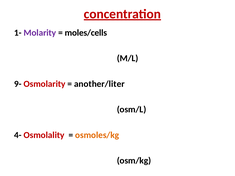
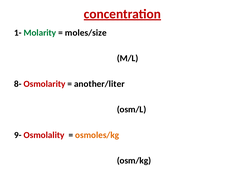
Molarity colour: purple -> green (40, 33)
moles/cells: moles/cells -> moles/size (86, 33)
9-: 9- -> 8- (18, 84)
4-: 4- -> 9- (18, 135)
